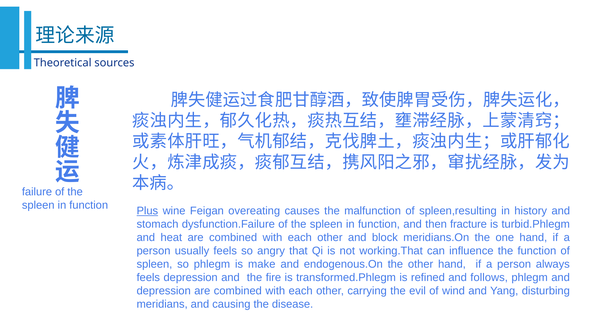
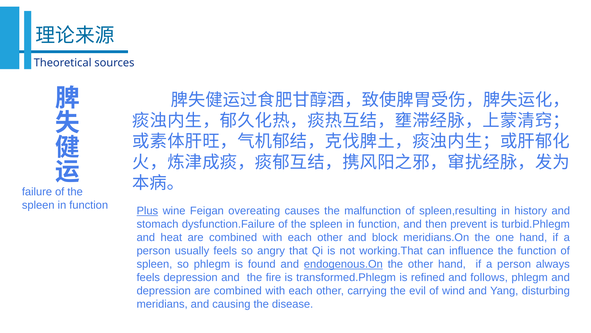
fracture: fracture -> prevent (469, 224)
make: make -> found (262, 264)
endogenous.On underline: none -> present (343, 264)
